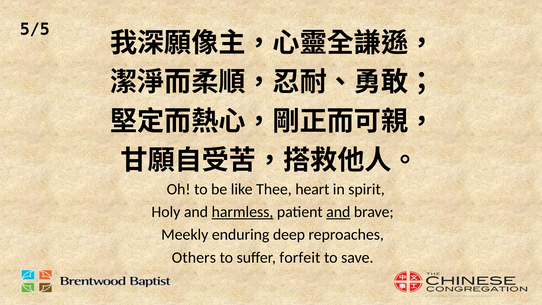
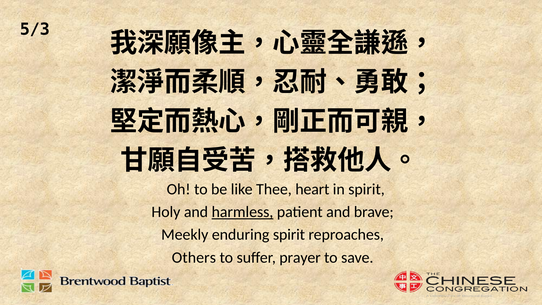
5/5: 5/5 -> 5/3 (35, 29)
and underline: present -> none (338, 212)
enduring deep: deep -> spirit (289, 235)
forfeit: forfeit -> prayer (300, 257)
